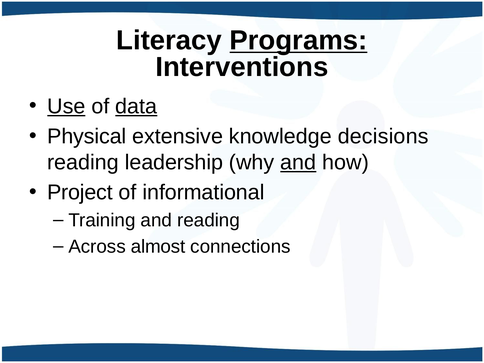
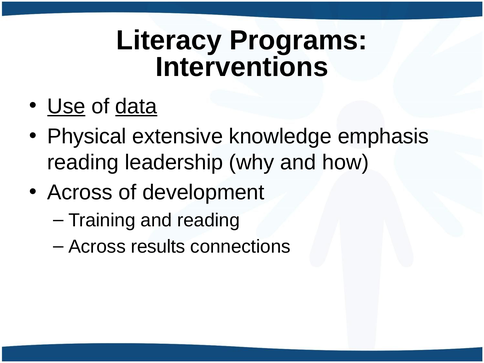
Programs underline: present -> none (298, 40)
decisions: decisions -> emphasis (383, 136)
and underline: present -> none (298, 162)
Project: Project -> Across (80, 192)
informational: informational -> development (203, 192)
almost: almost -> results (158, 247)
